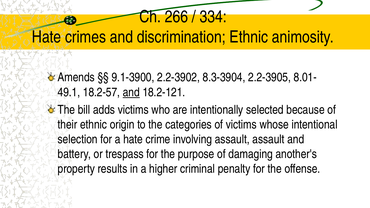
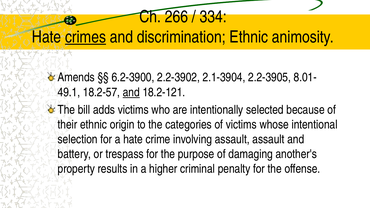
crimes underline: none -> present (85, 37)
9.1-3900: 9.1-3900 -> 6.2-3900 (133, 77)
8.3-3904: 8.3-3904 -> 2.1-3904 (224, 77)
